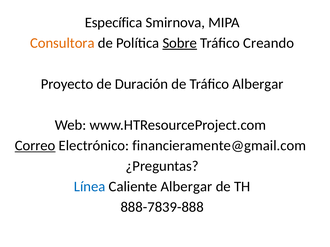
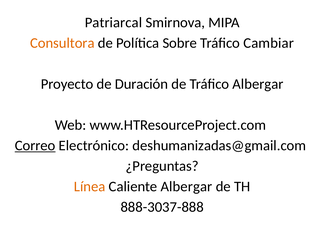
Específica: Específica -> Patriarcal (113, 22)
Sobre underline: present -> none (180, 43)
Creando: Creando -> Cambiar (269, 43)
financieramente@gmail.com: financieramente@gmail.com -> deshumanizadas@gmail.com (219, 146)
Línea colour: blue -> orange (90, 187)
888-7839-888: 888-7839-888 -> 888-3037-888 (162, 207)
